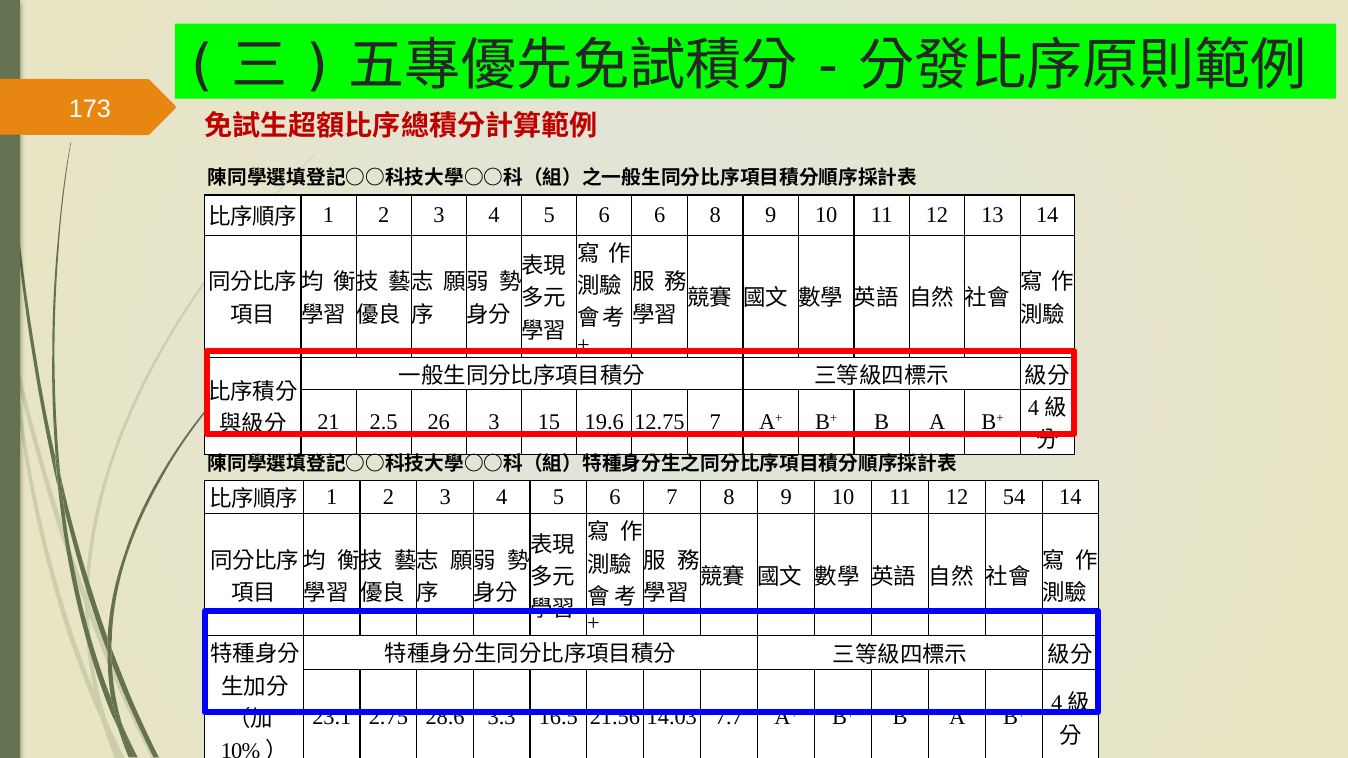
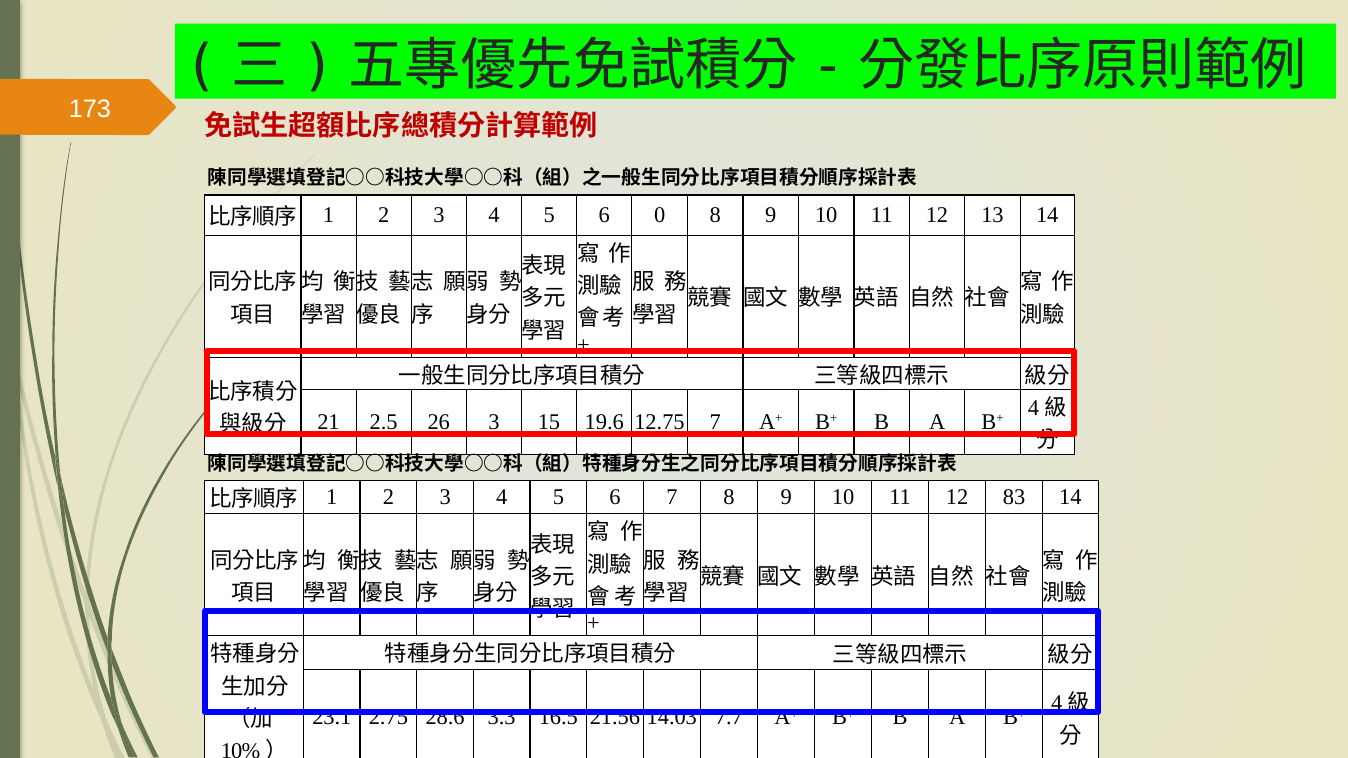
6 6: 6 -> 0 (660, 215)
54: 54 -> 83 (1014, 497)
